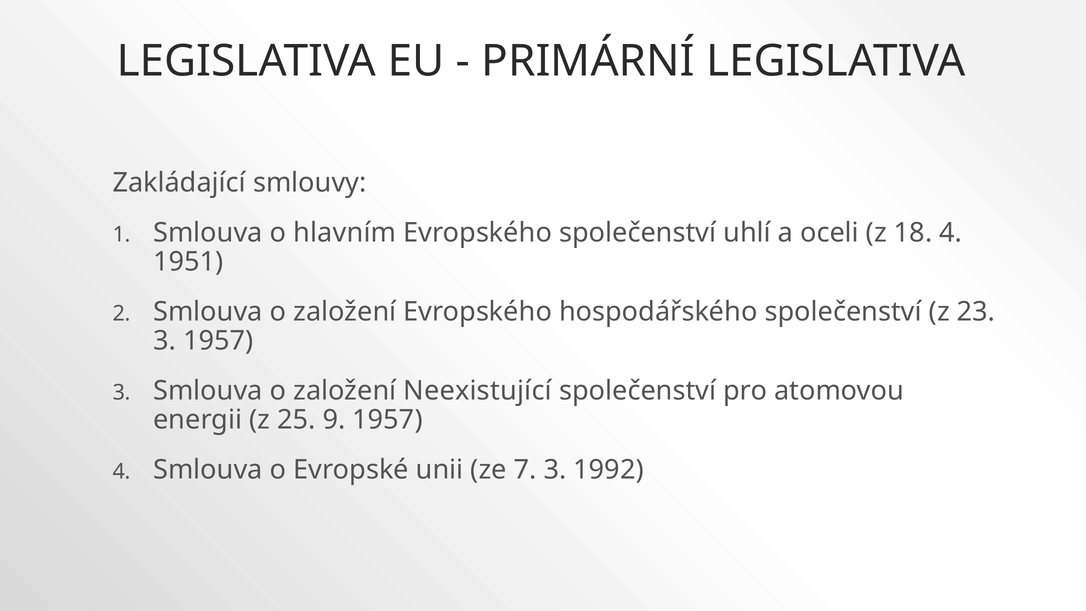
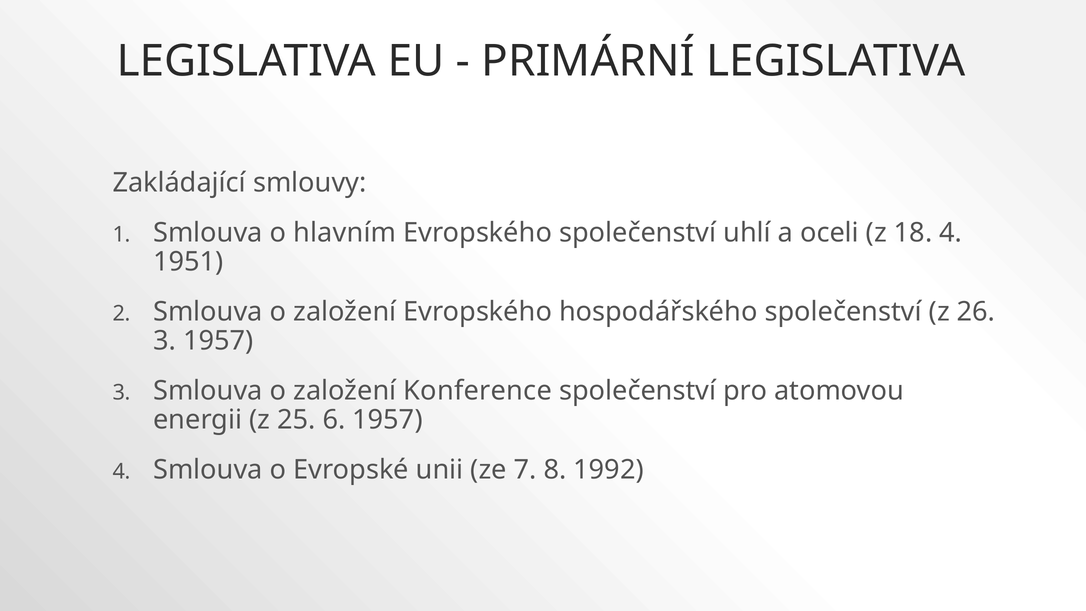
23: 23 -> 26 (976, 312)
Neexistující: Neexistující -> Konference (478, 391)
9: 9 -> 6 (334, 420)
7 3: 3 -> 8 (555, 470)
